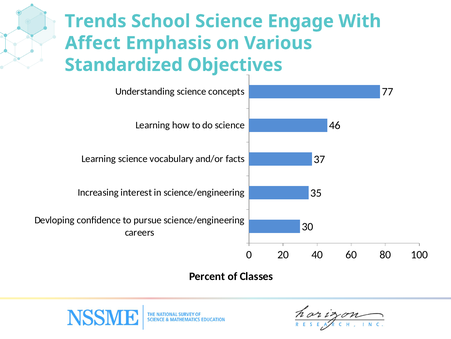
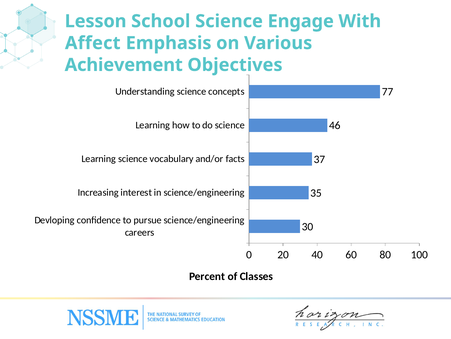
Trends: Trends -> Lesson (96, 21)
Standardized: Standardized -> Achievement (124, 65)
